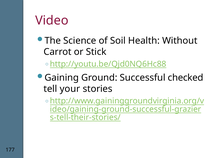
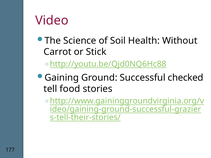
your: your -> food (70, 89)
